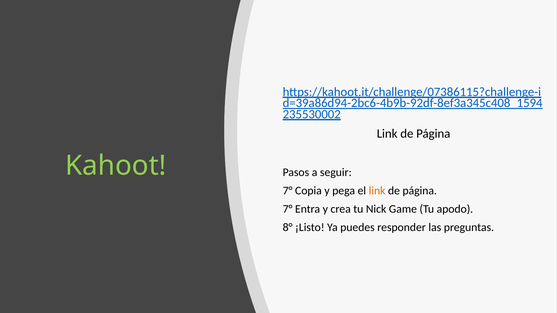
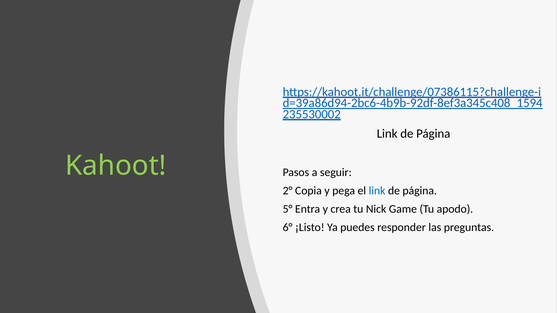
7°: 7° -> 2° (288, 191)
link colour: orange -> blue (377, 191)
7°: 7° -> 5° (288, 209)
8°: 8° -> 6° (288, 228)
